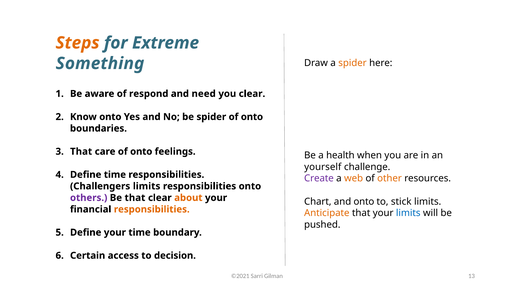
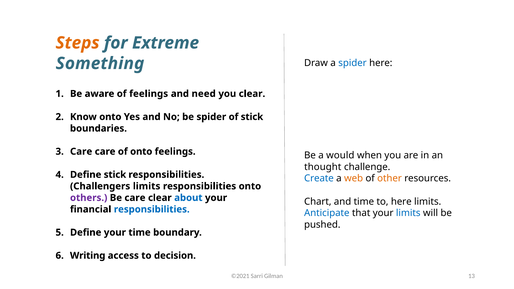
spider colour: orange -> blue (352, 63)
of respond: respond -> feelings (149, 94)
onto: onto -> stick (252, 117)
That: That -> Care (81, 152)
health: health -> would (340, 155)
yourself: yourself -> thought (323, 167)
Define time: time -> stick (115, 175)
Create colour: purple -> blue (319, 179)
Be that: that -> care (135, 198)
about colour: orange -> blue (188, 198)
and onto: onto -> time (364, 202)
to stick: stick -> here (401, 202)
responsibilities colour: orange -> blue (152, 209)
Anticipate colour: orange -> blue (327, 213)
Certain: Certain -> Writing (88, 256)
